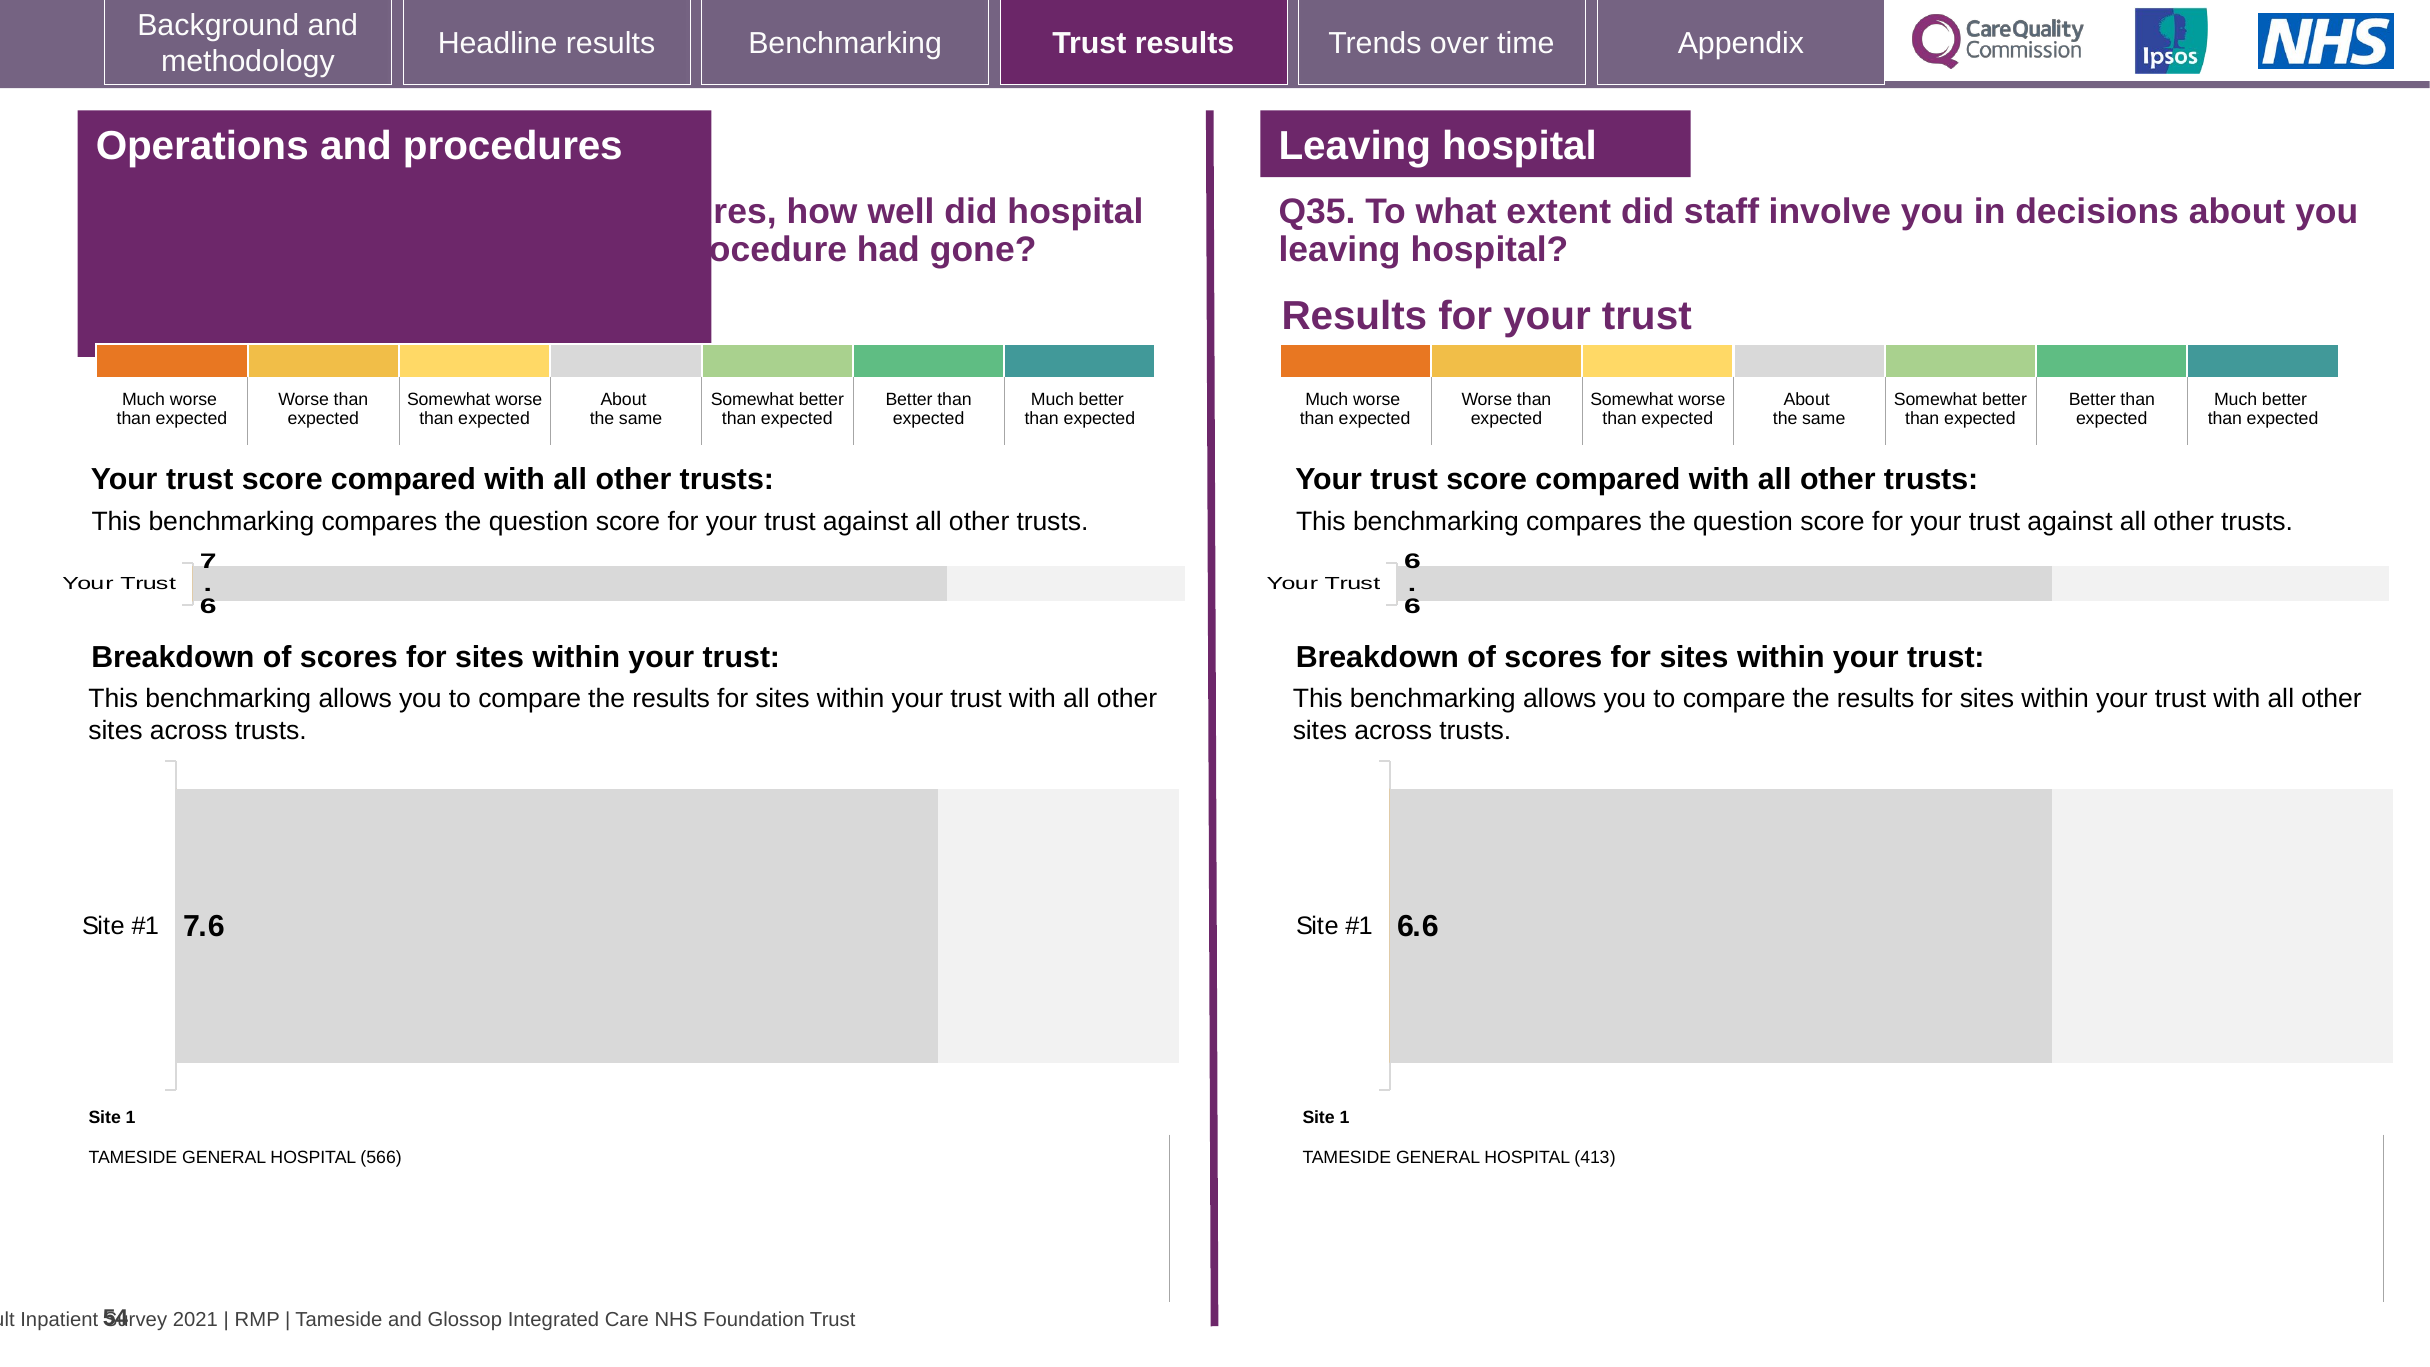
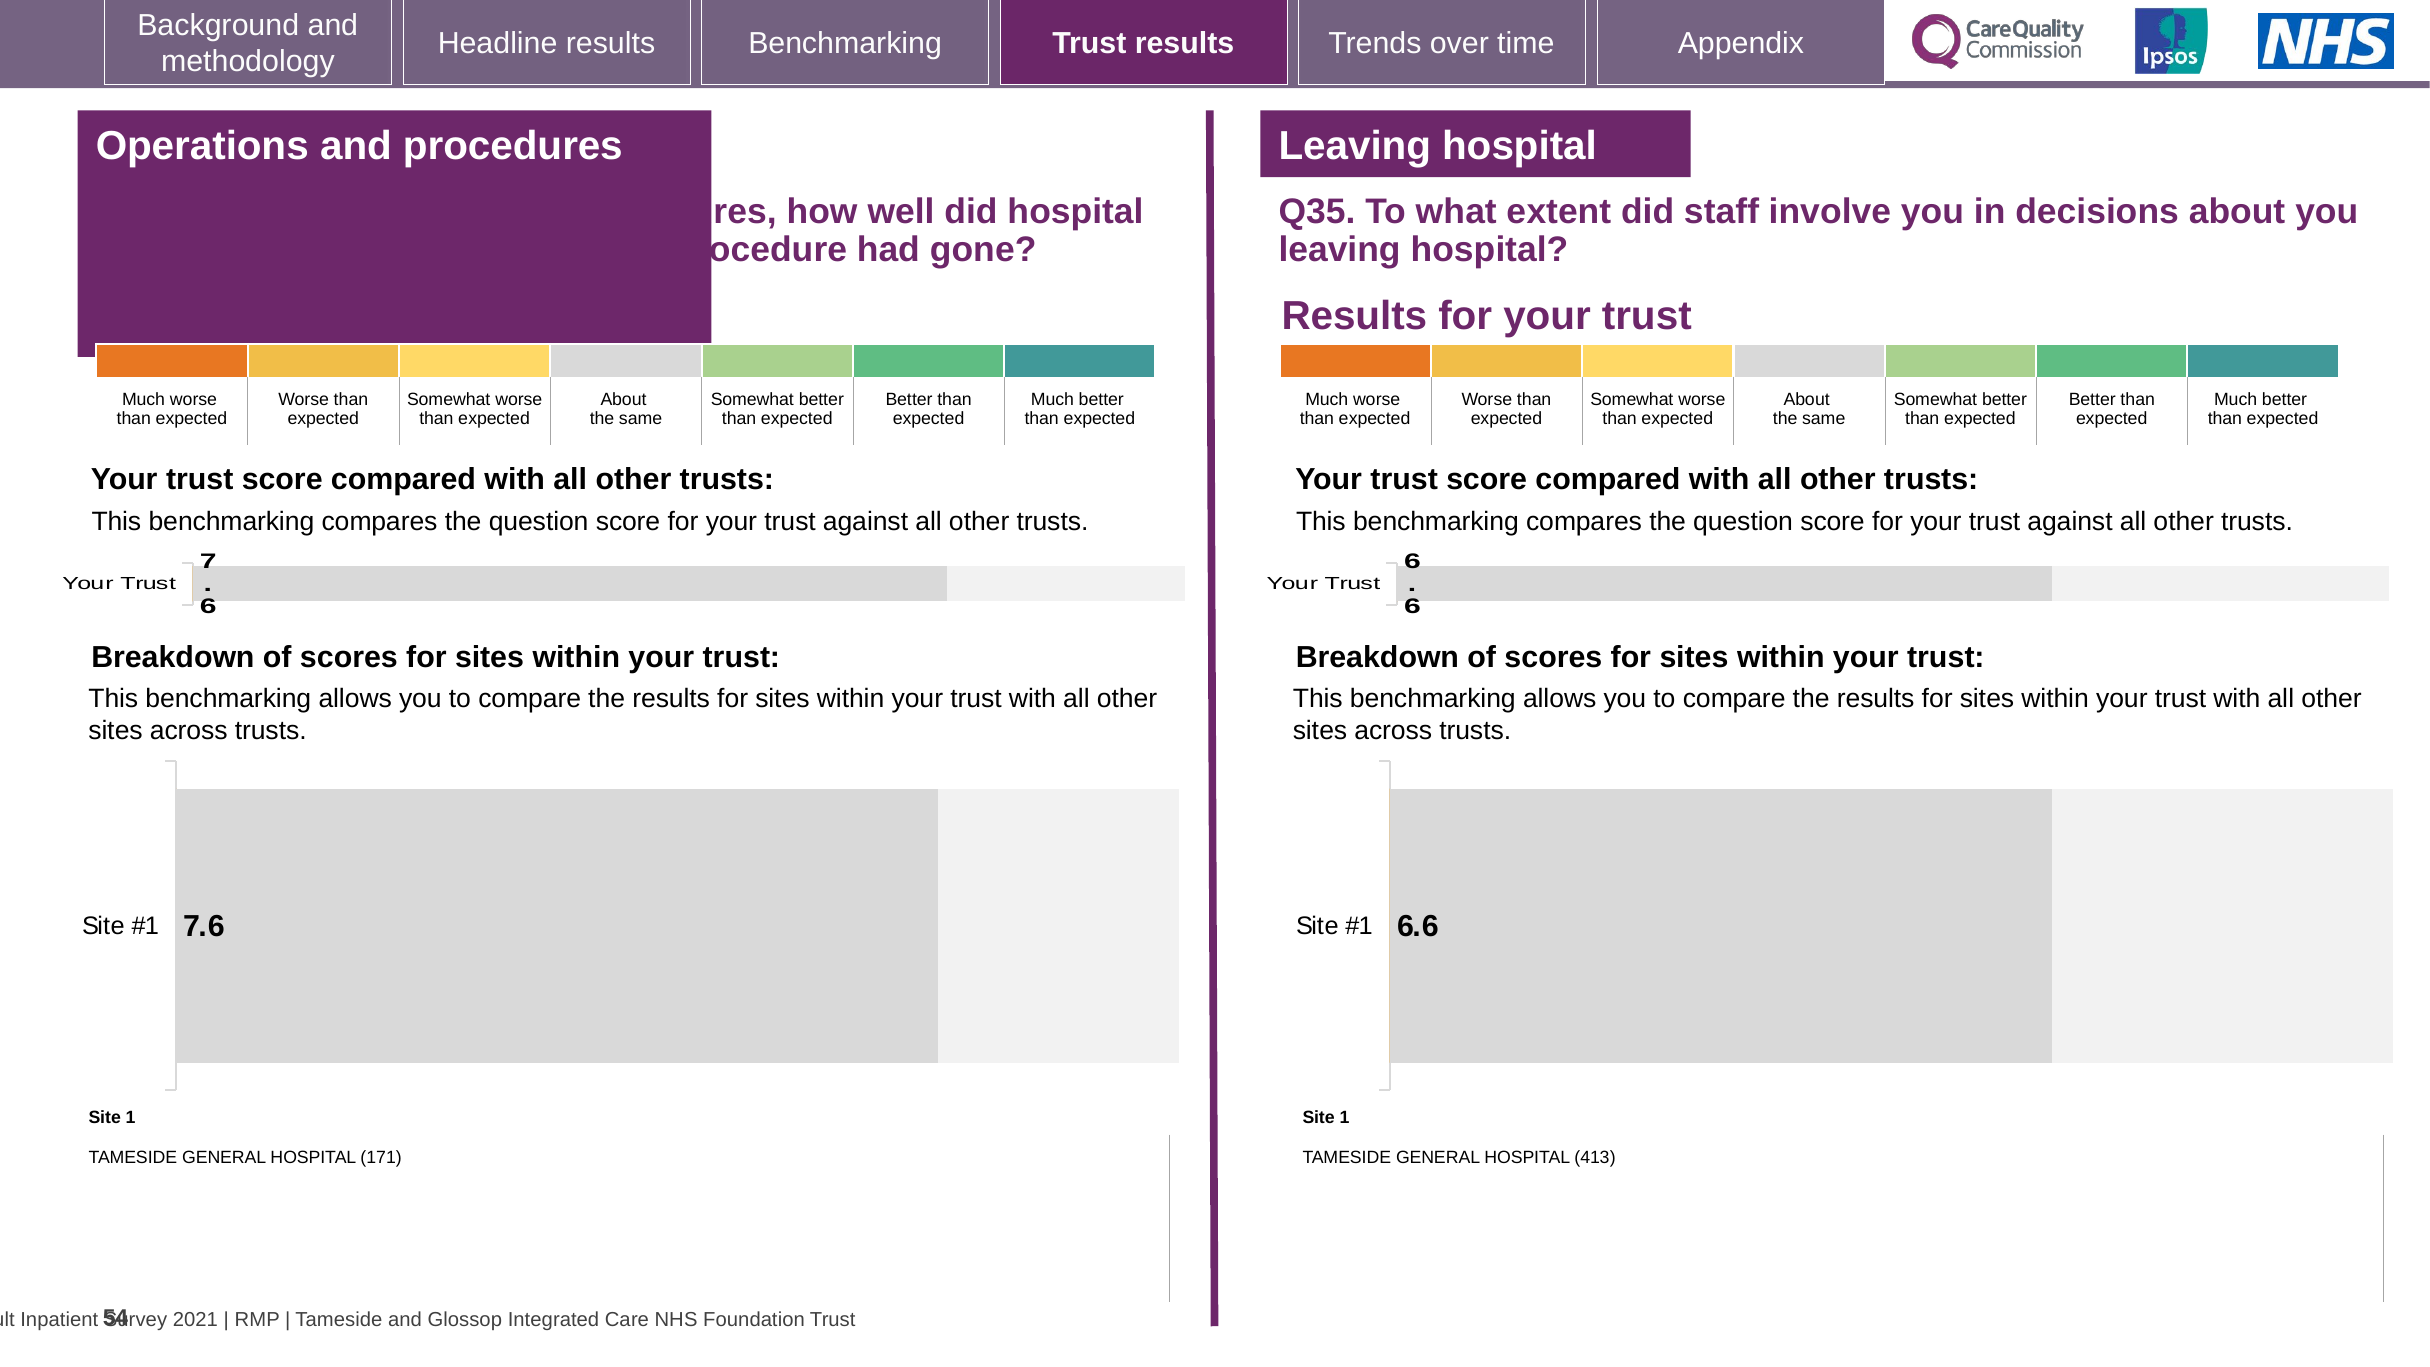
566: 566 -> 171 (381, 1157)
